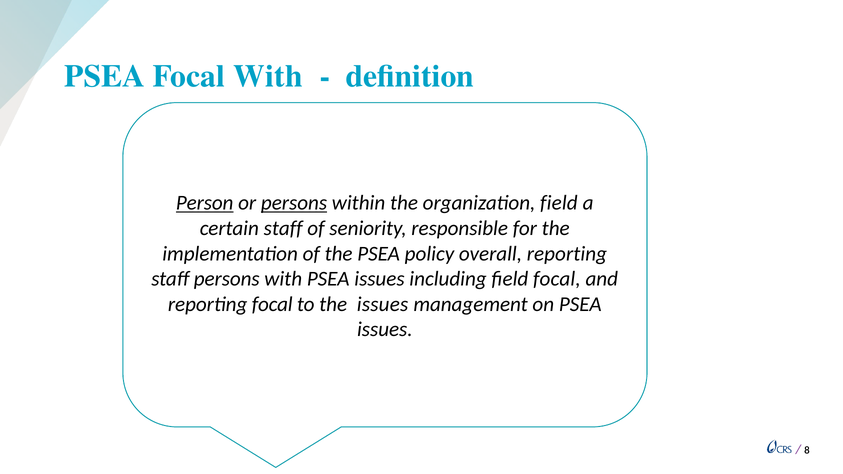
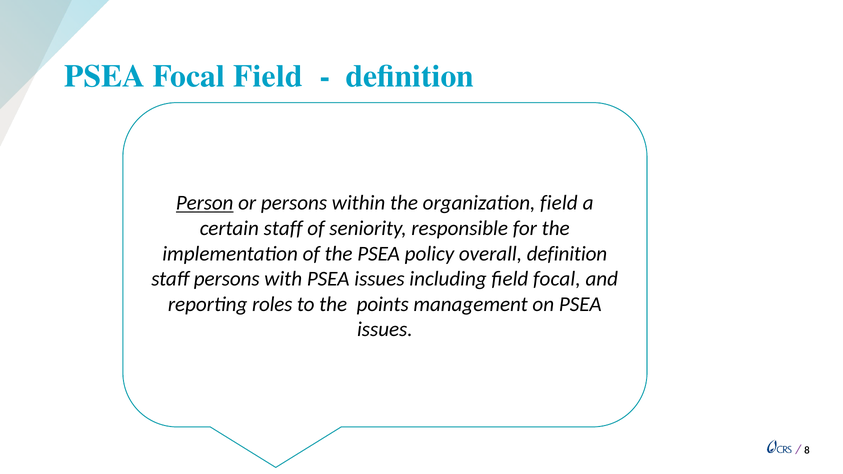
Focal With: With -> Field (268, 76)
persons underline: present -> none (294, 203)
overall reporting: reporting -> definition (567, 254)
reporting focal: focal -> roles (272, 304)
the issues: issues -> points (383, 304)
